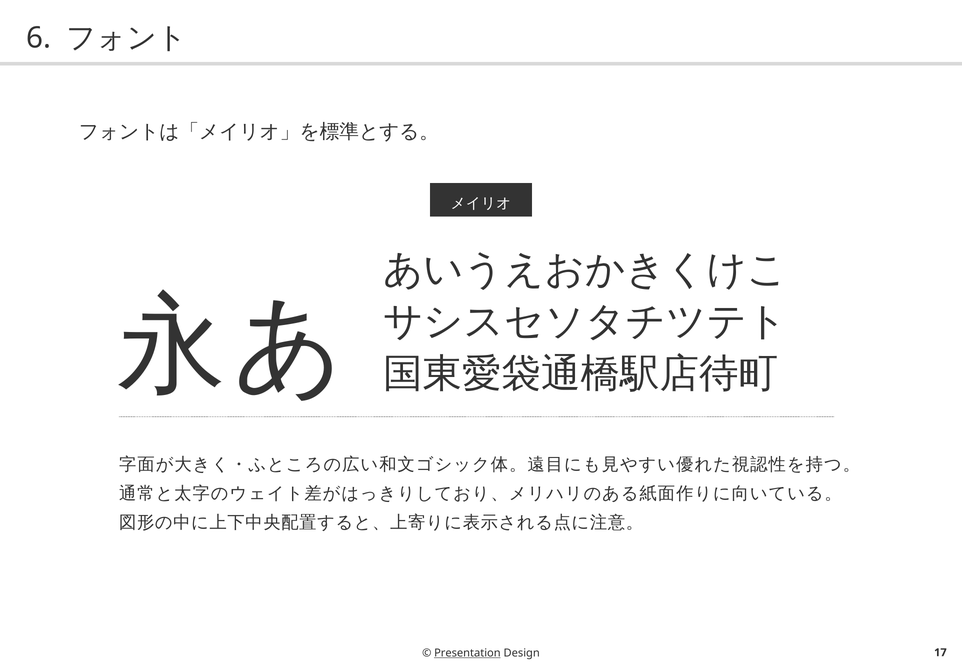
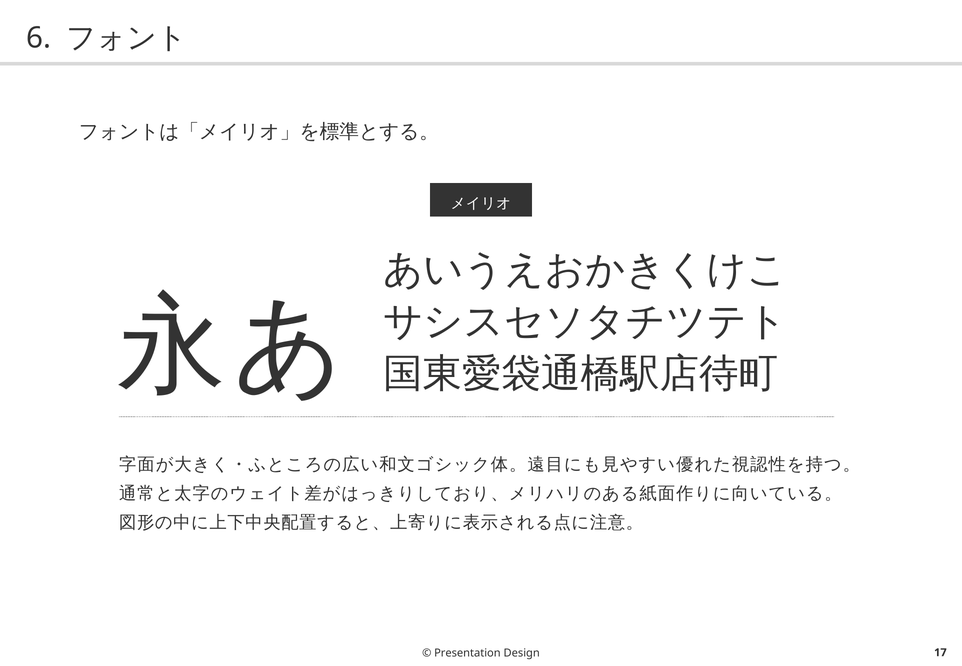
Presentation underline: present -> none (467, 653)
